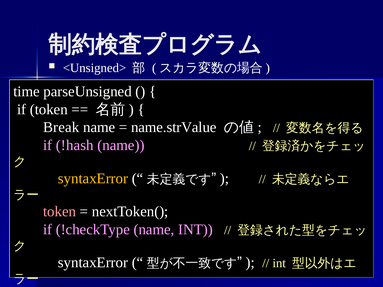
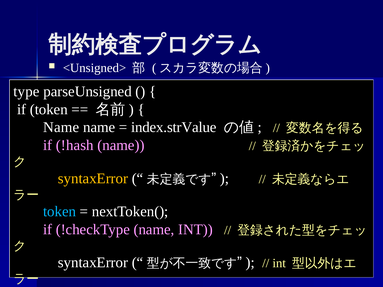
time: time -> type (26, 92)
Break: Break -> Name (61, 127)
name.strValue: name.strValue -> index.strValue (174, 127)
token colour: pink -> light blue (60, 212)
